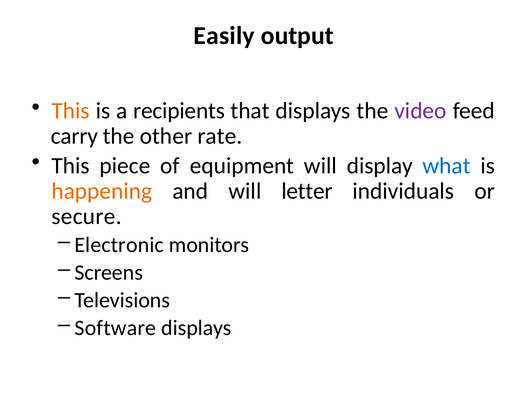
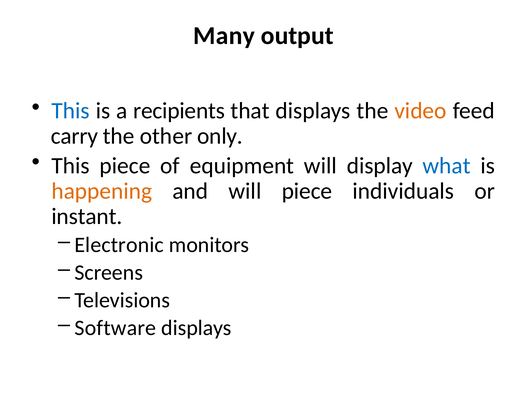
Easily: Easily -> Many (224, 36)
This colour: orange -> blue (71, 111)
video colour: purple -> orange (421, 111)
rate: rate -> only (220, 136)
will letter: letter -> piece (307, 191)
secure: secure -> instant (87, 216)
